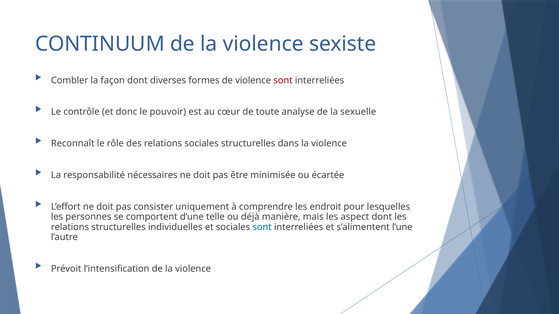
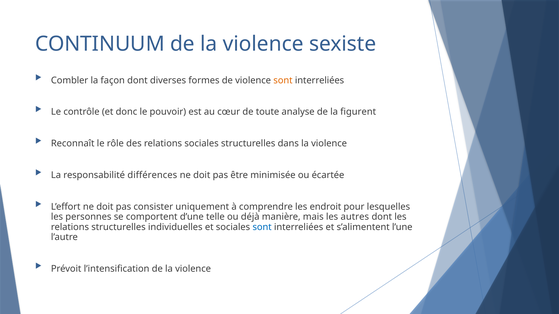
sont colour: red -> orange (283, 80)
sexuelle: sexuelle -> figurent (358, 112)
nécessaires: nécessaires -> différences (152, 175)
aspect: aspect -> autres (355, 217)
